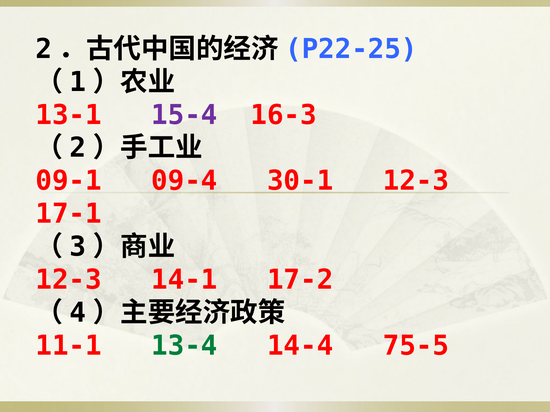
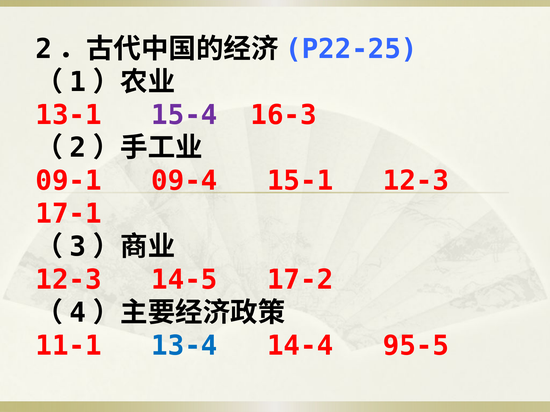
30-1: 30-1 -> 15-1 (300, 181)
14-1: 14-1 -> 14-5 (184, 280)
13-4 colour: green -> blue (184, 346)
75-5: 75-5 -> 95-5 (416, 346)
